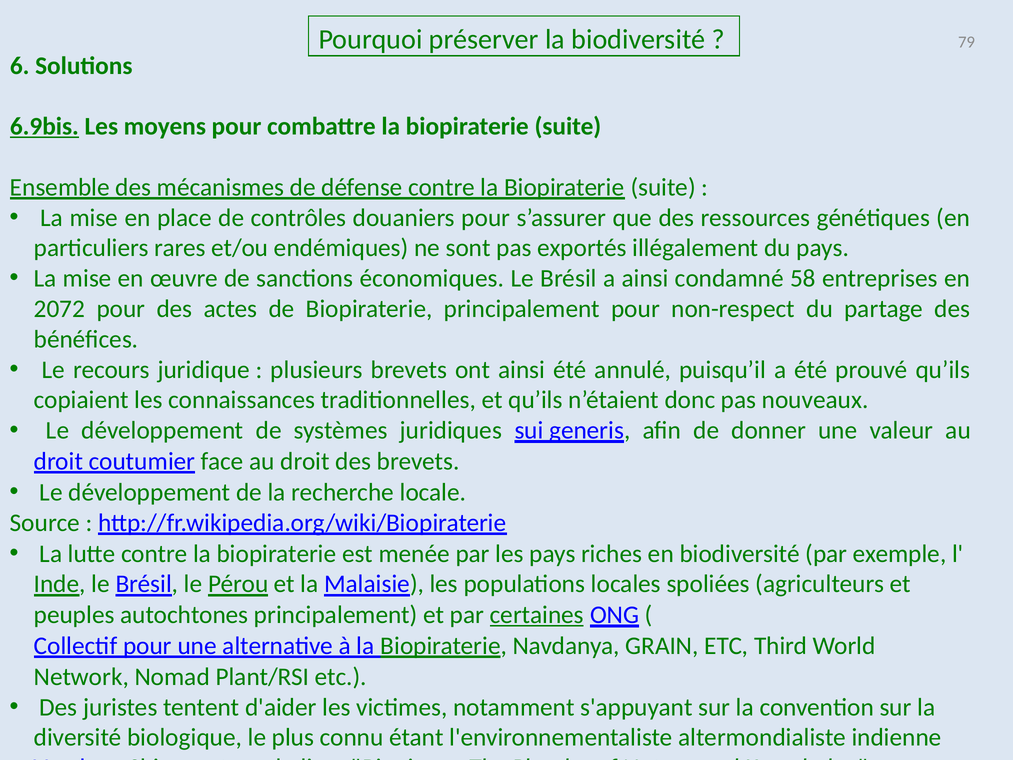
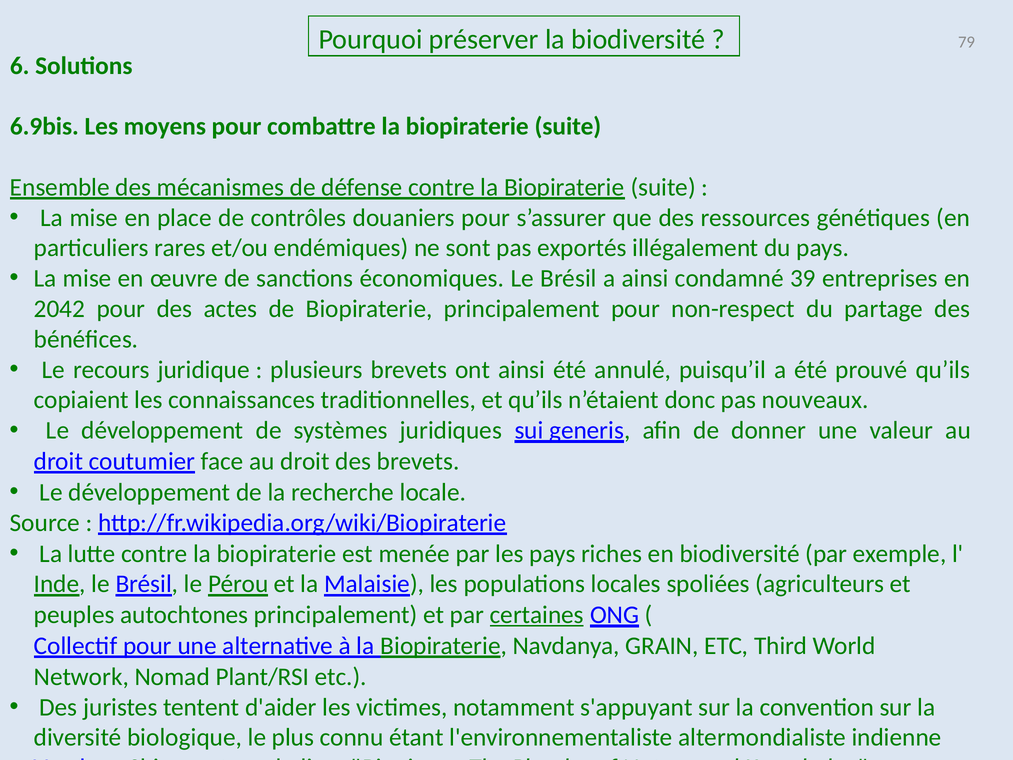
6.9bis underline: present -> none (44, 126)
58: 58 -> 39 (803, 278)
2072: 2072 -> 2042 (59, 309)
